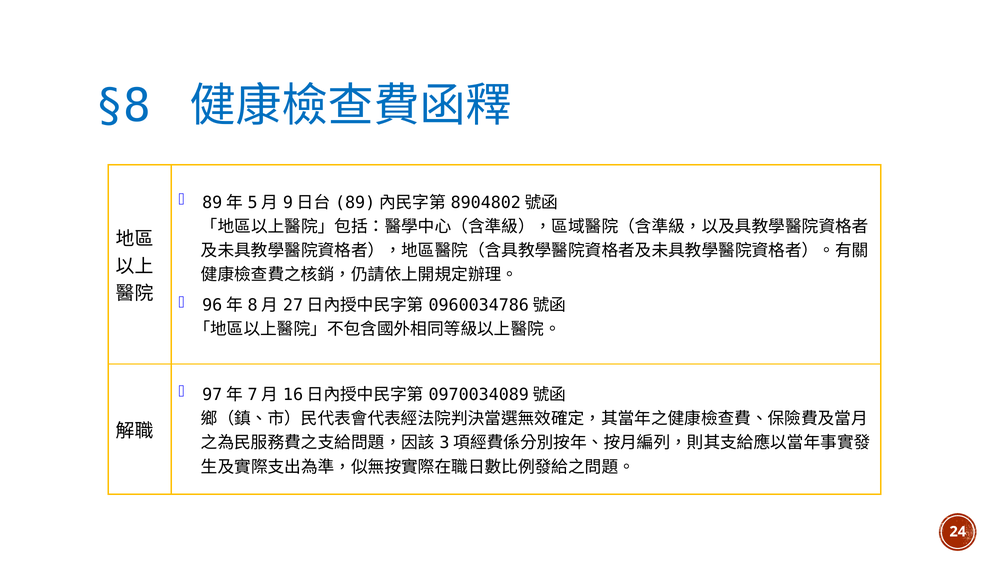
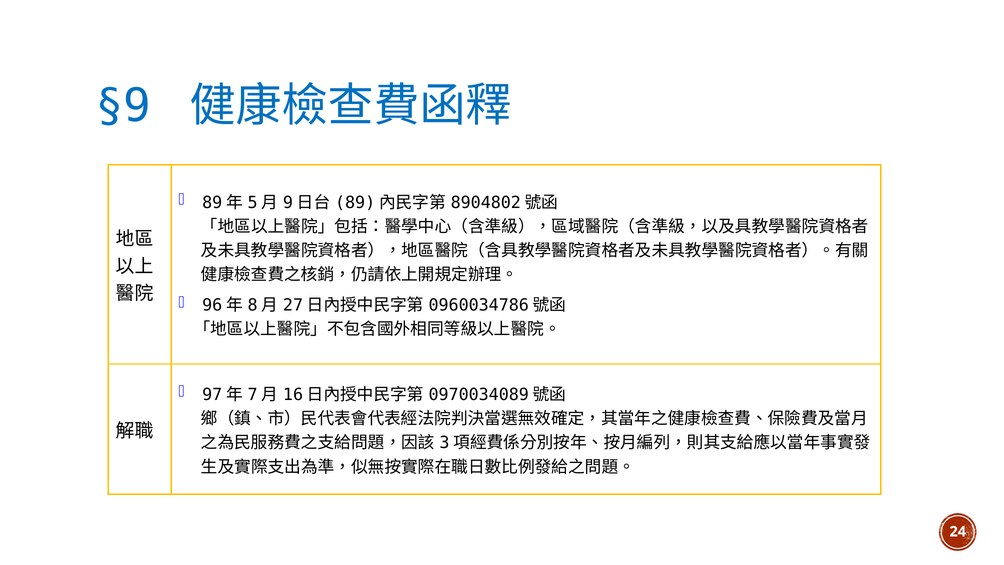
§8: §8 -> §9 (123, 106)
